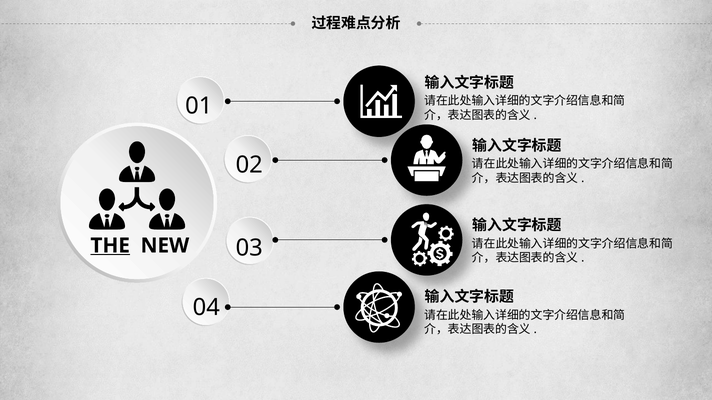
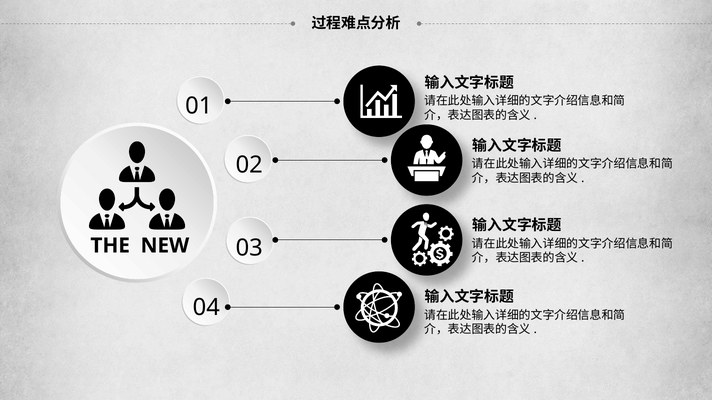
THE underline: present -> none (110, 246)
